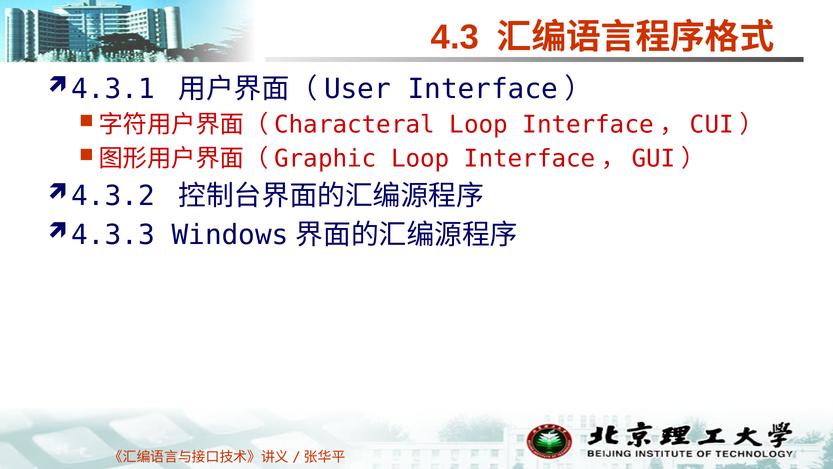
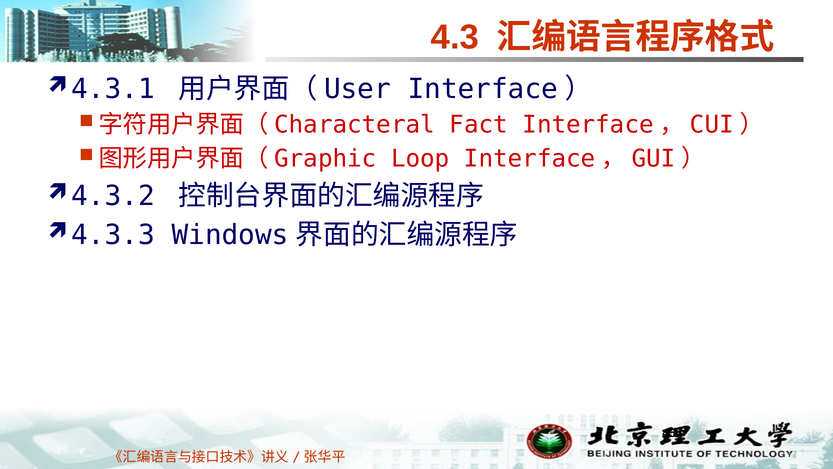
Loop: Loop -> Fact (479, 125)
